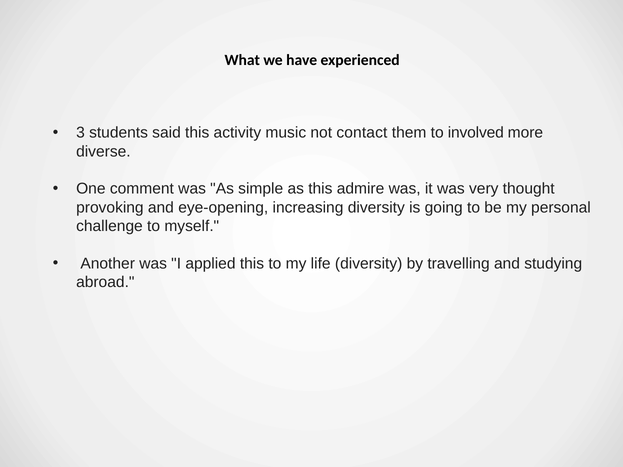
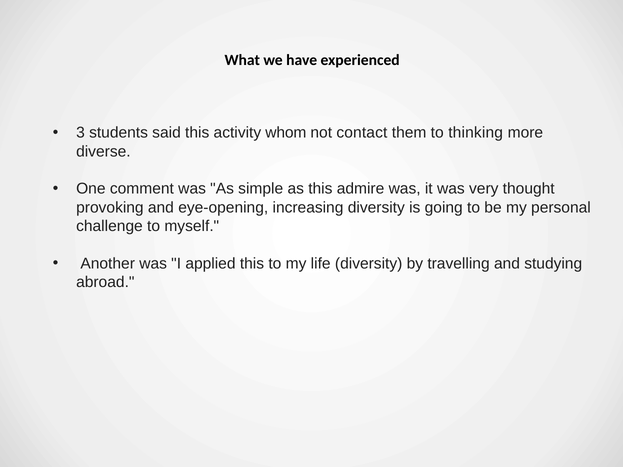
music: music -> whom (286, 133)
involved: involved -> thinking (476, 133)
